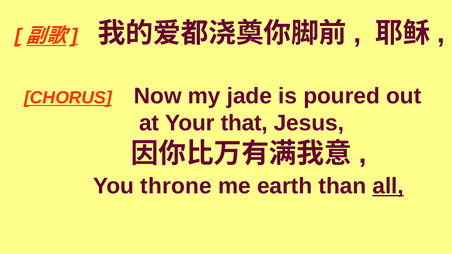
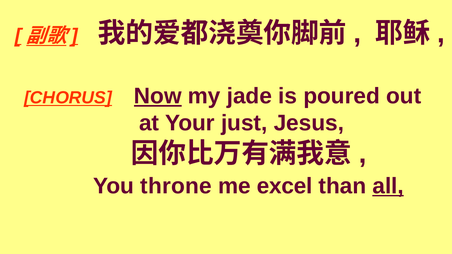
Now underline: none -> present (158, 96)
that: that -> just (244, 123)
earth: earth -> excel (285, 186)
